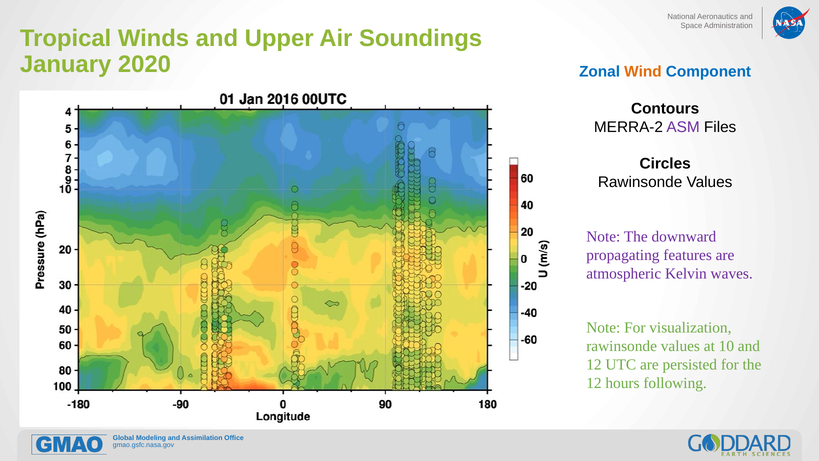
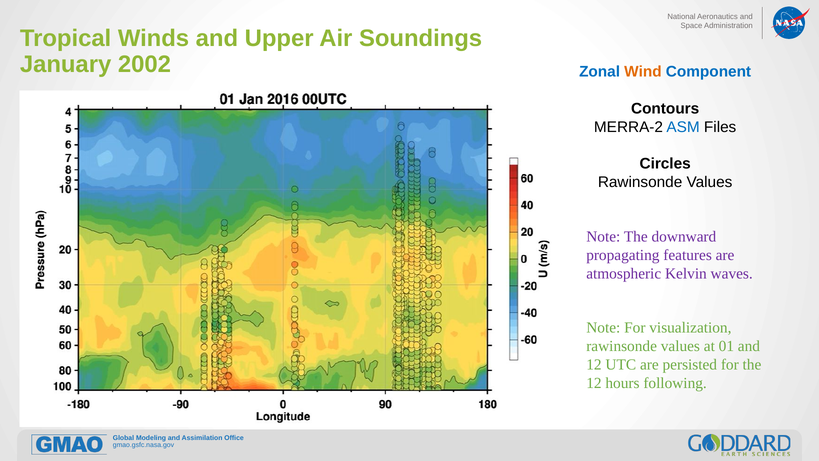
2020: 2020 -> 2002 (144, 64)
ASM colour: purple -> blue (683, 127)
10: 10 -> 01 (726, 346)
